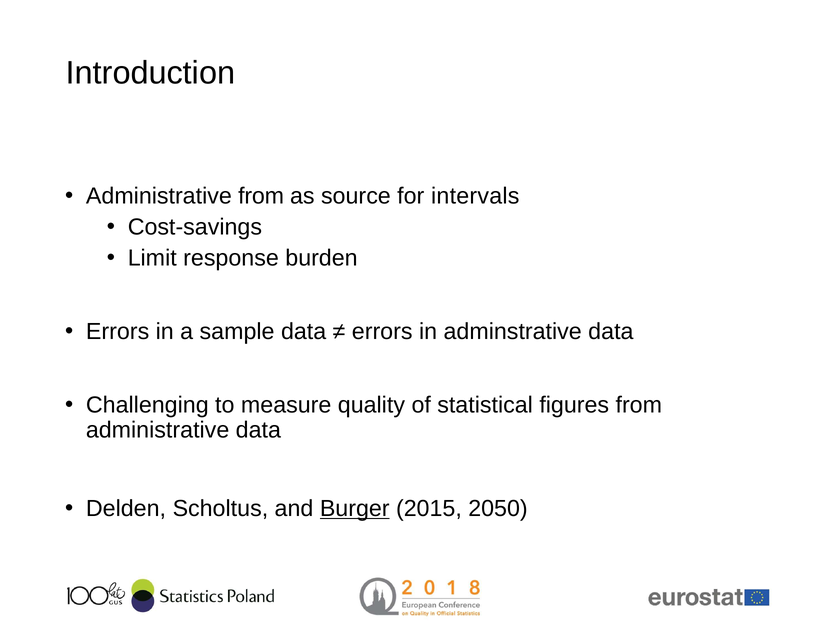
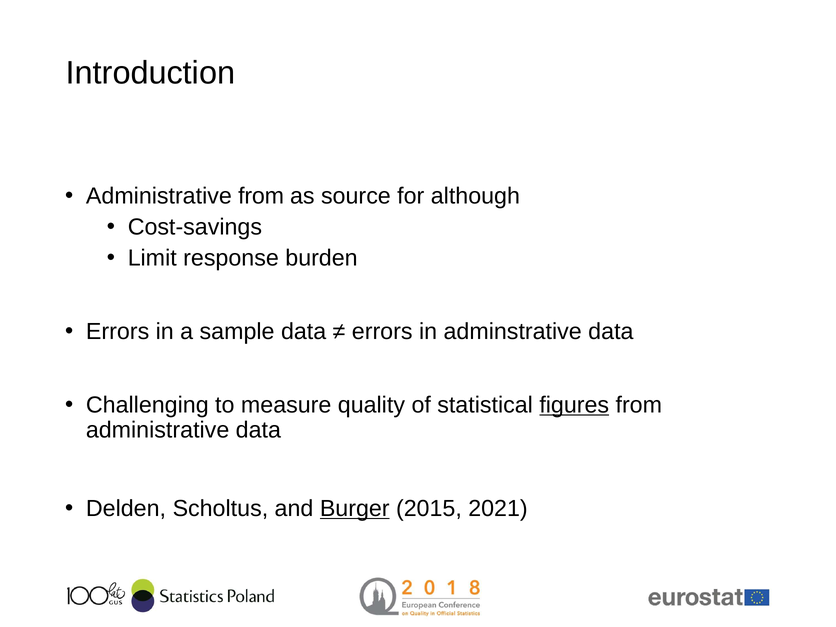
intervals: intervals -> although (475, 196)
figures underline: none -> present (574, 405)
2050: 2050 -> 2021 (498, 509)
